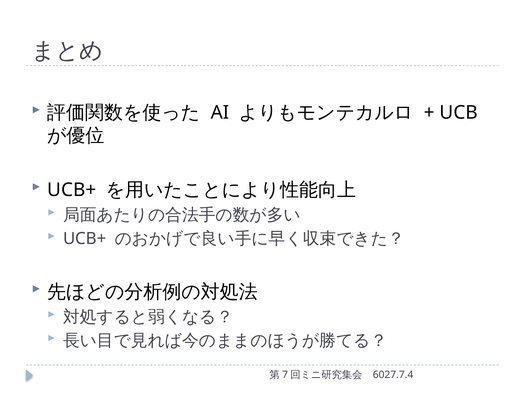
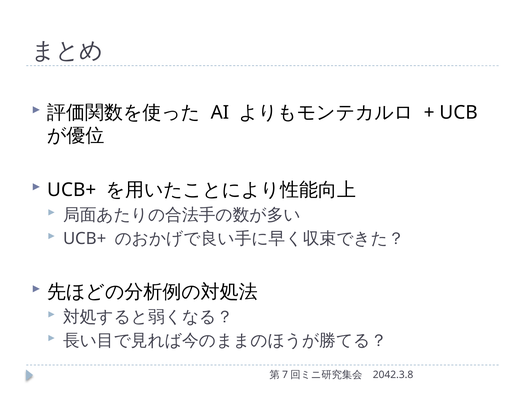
6027.7.4: 6027.7.4 -> 2042.3.8 (393, 374)
